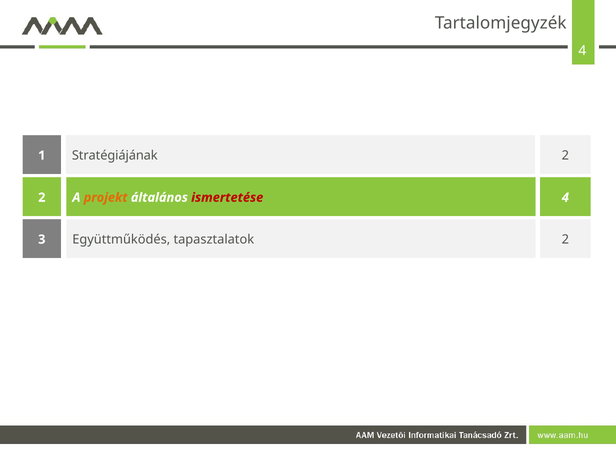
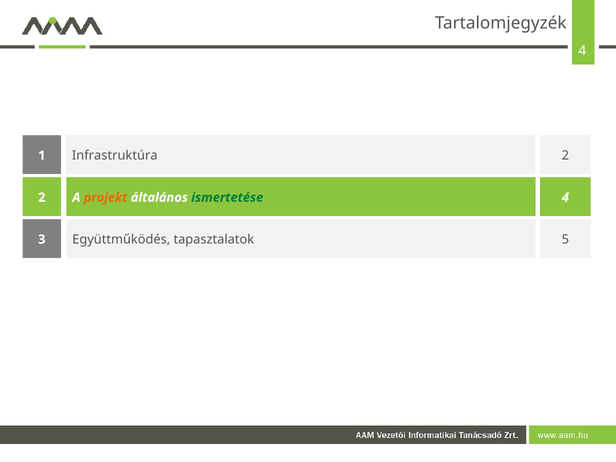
Stratégiájának: Stratégiájának -> Infrastruktúra (115, 155)
ismertetése colour: red -> green (227, 198)
tapasztalatok 2: 2 -> 5 (565, 239)
